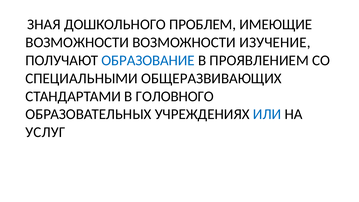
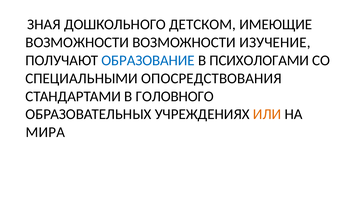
ПРОБЛЕМ: ПРОБЛЕМ -> ДЕТСКОМ (203, 25)
ПРОЯВЛЕНИЕМ: ПРОЯВЛЕНИЕМ -> ПСИХОЛОГАМИ (259, 60)
ОБЩЕРАЗВИВАЮЩИХ: ОБЩЕРАЗВИВАЮЩИХ -> ОПОСРЕДСТВОВАНИЯ (211, 78)
ИЛИ colour: blue -> orange (267, 114)
УСЛУГ: УСЛУГ -> МИРА (45, 132)
